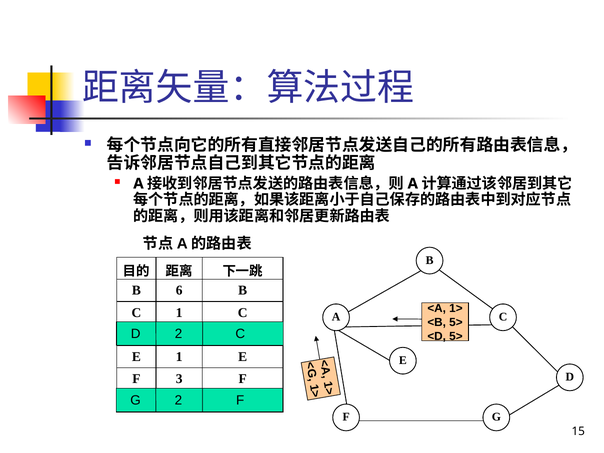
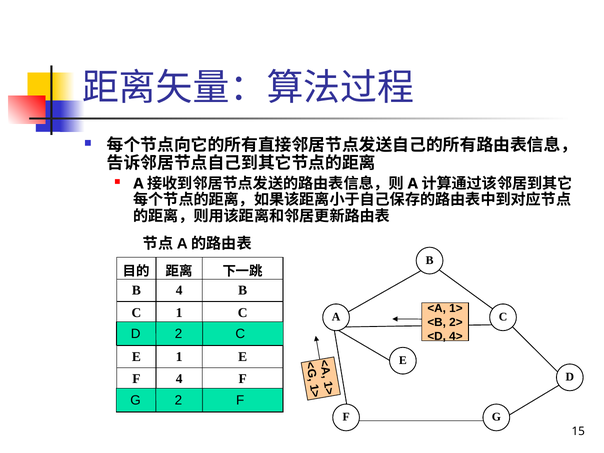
B 6: 6 -> 4 (179, 290)
<B 5>: 5> -> 2> (456, 322)
<D 5>: 5> -> 4> (456, 337)
F 3: 3 -> 4 (179, 379)
